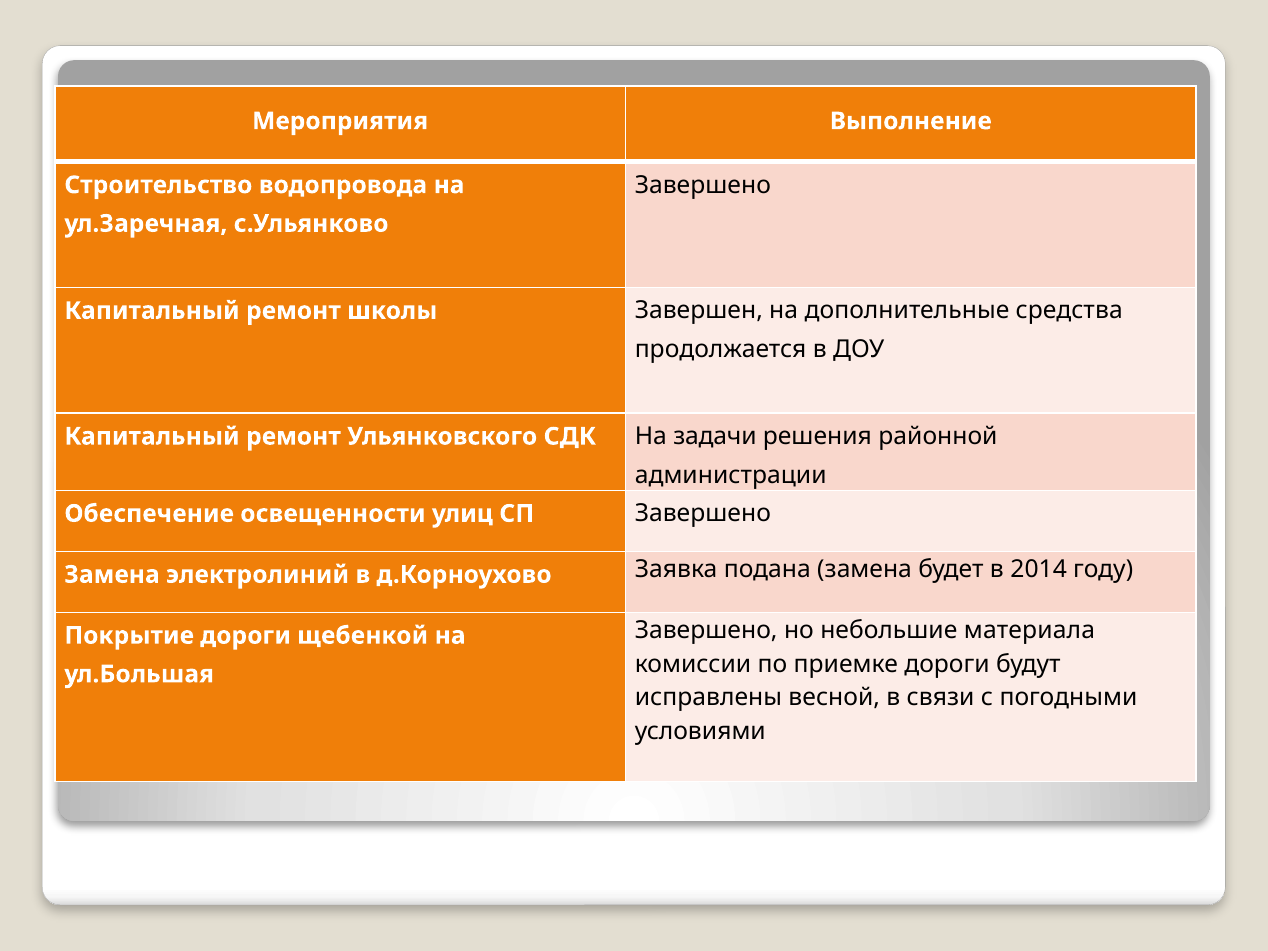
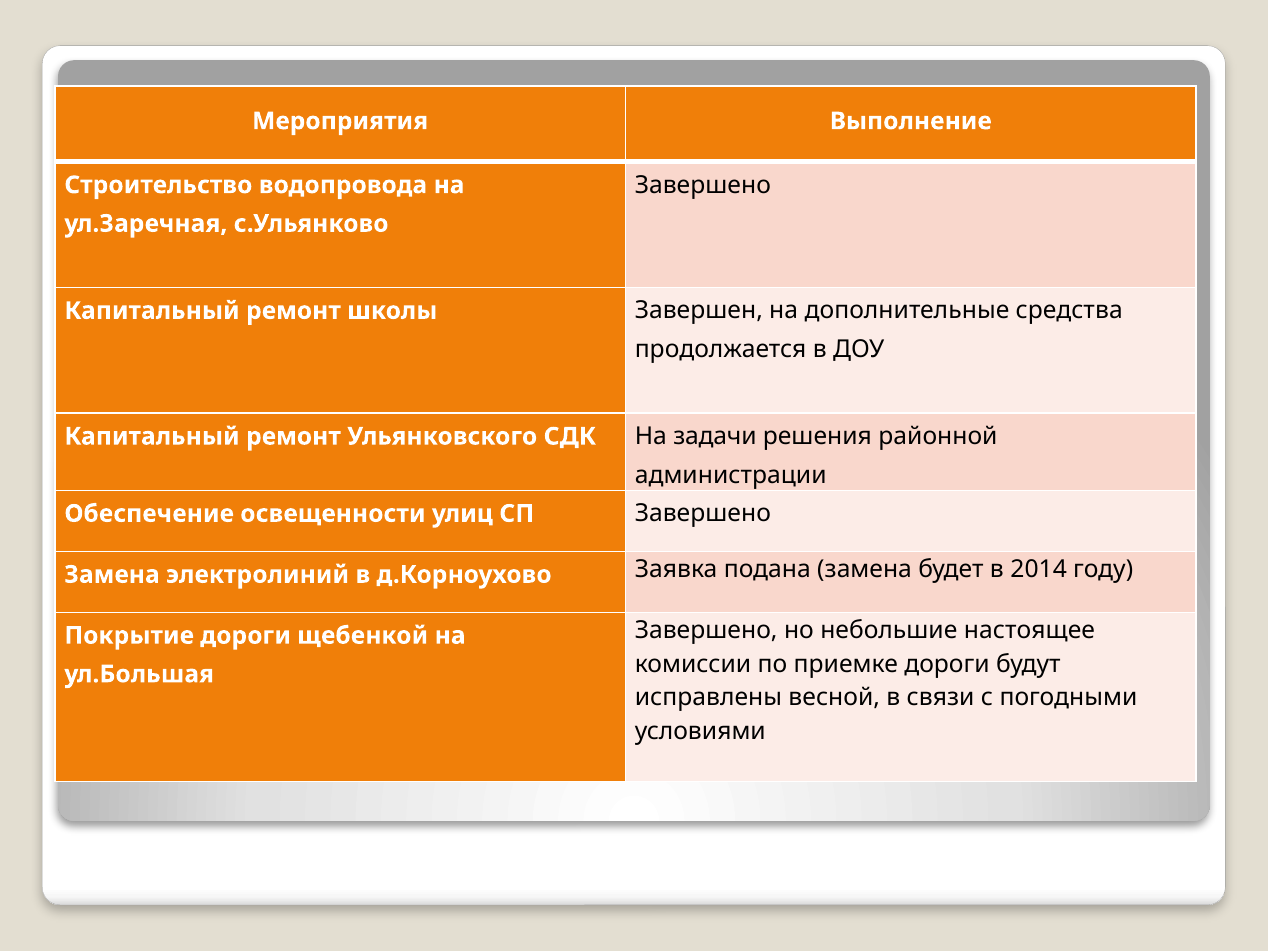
материала: материала -> настоящее (1029, 631)
